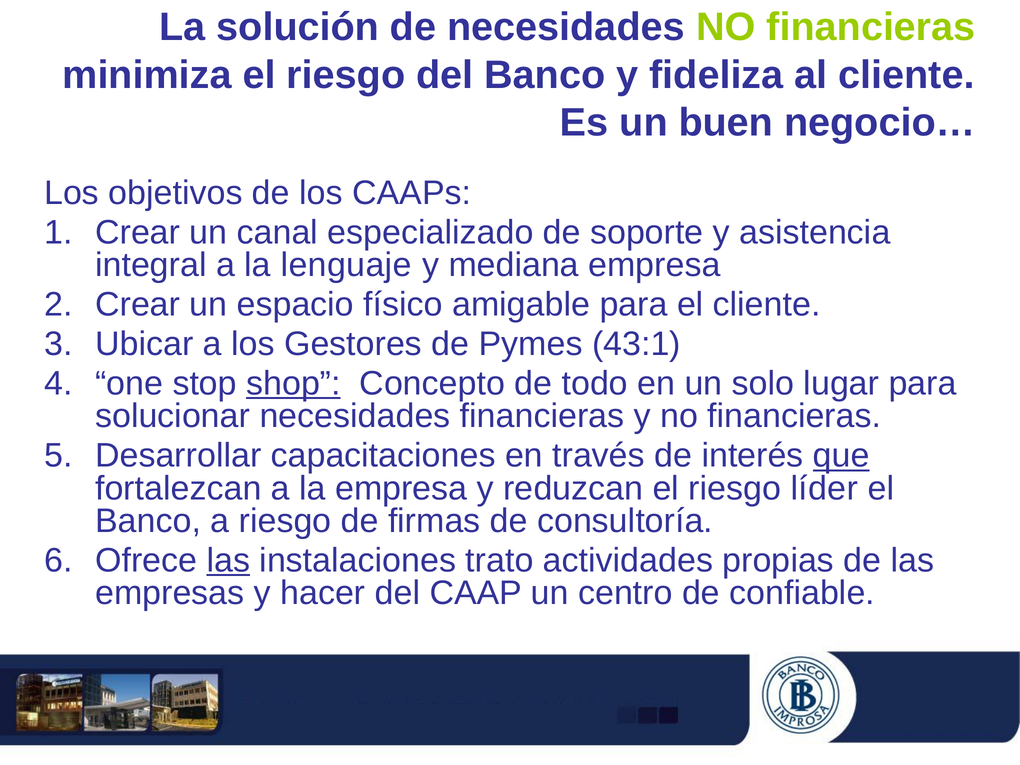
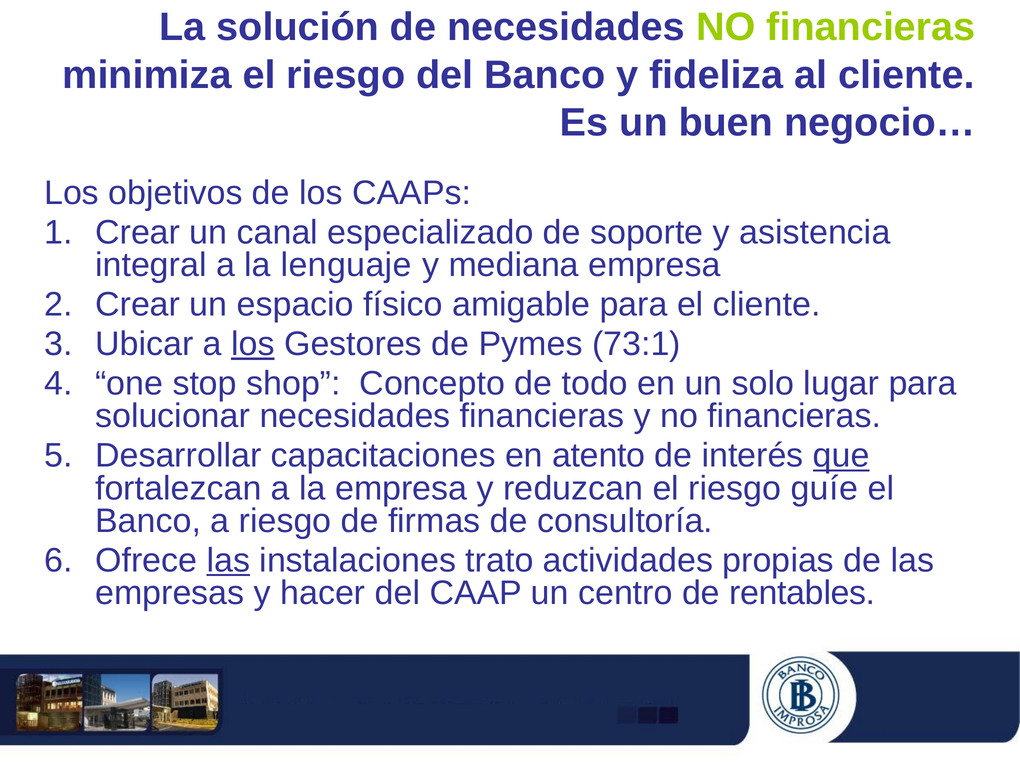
los underline: none -> present (253, 344)
43:1: 43:1 -> 73:1 (636, 344)
shop underline: present -> none (293, 384)
través: través -> atento (599, 456)
líder: líder -> guíe (824, 488)
confiable: confiable -> rentables (802, 593)
